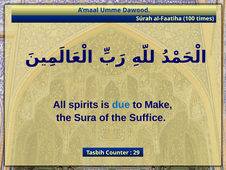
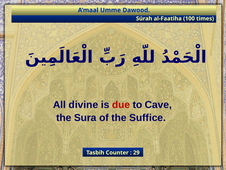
spirits: spirits -> divine (83, 104)
due colour: blue -> red (121, 104)
Make: Make -> Cave (158, 104)
